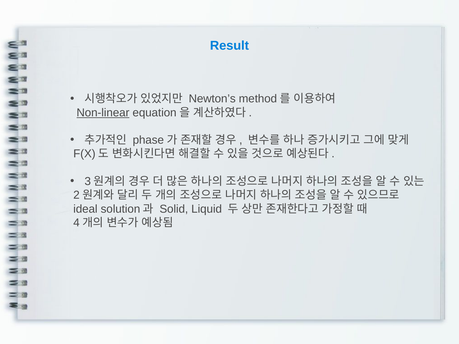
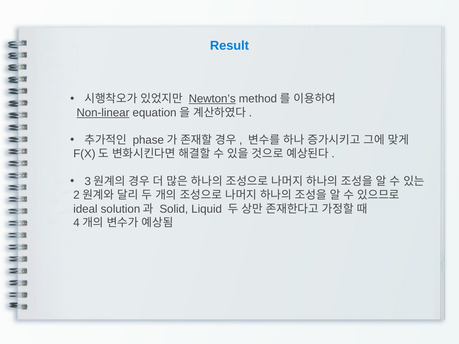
Newton’s underline: none -> present (212, 99)
